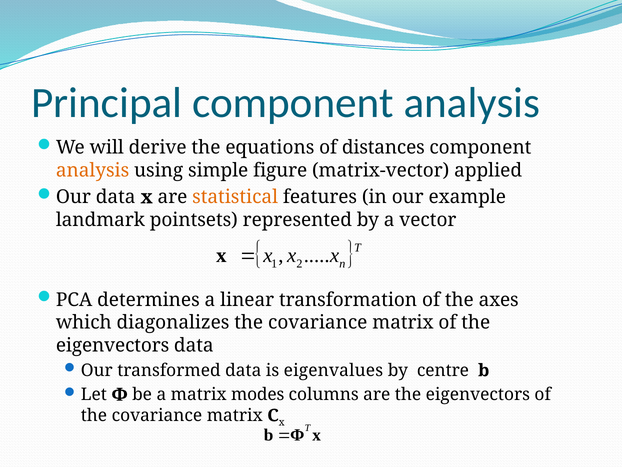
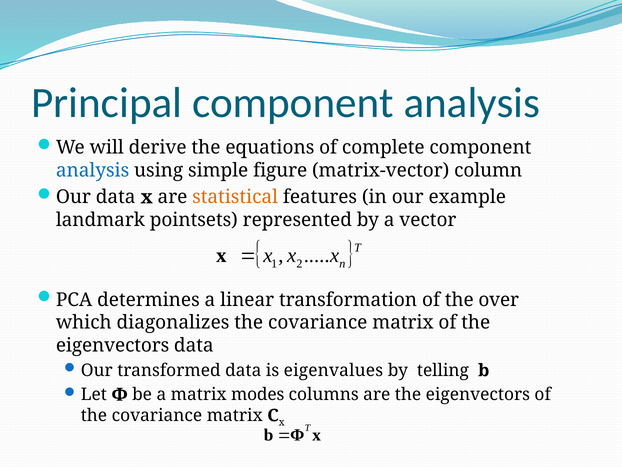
distances: distances -> complete (383, 147)
analysis colour: orange -> blue (93, 170)
applied: applied -> column (488, 170)
axes: axes -> over (499, 299)
centre: centre -> telling (443, 370)
